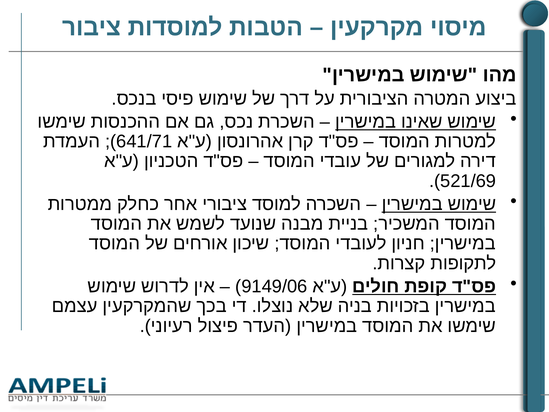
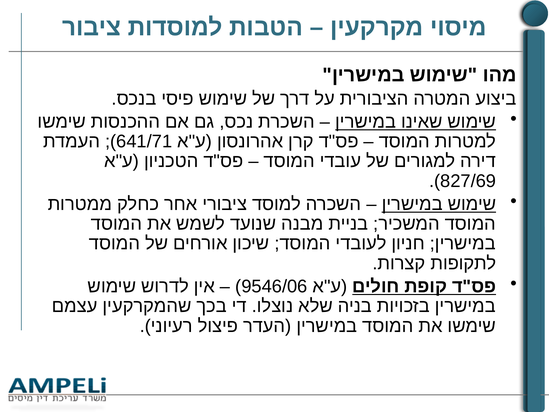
521/69: 521/69 -> 827/69 (468, 181)
9149/06: 9149/06 -> 9546/06 (274, 286)
